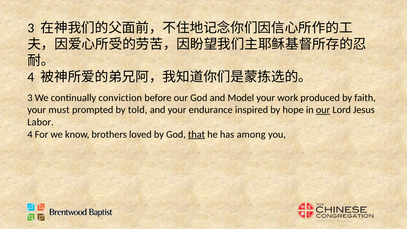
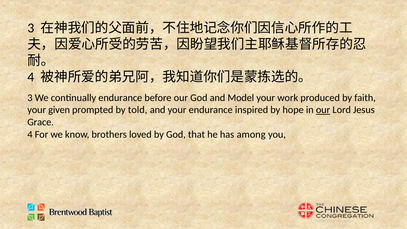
continually conviction: conviction -> endurance (120, 98)
must: must -> given (59, 110)
Labor: Labor -> Grace (41, 122)
that underline: present -> none (197, 134)
